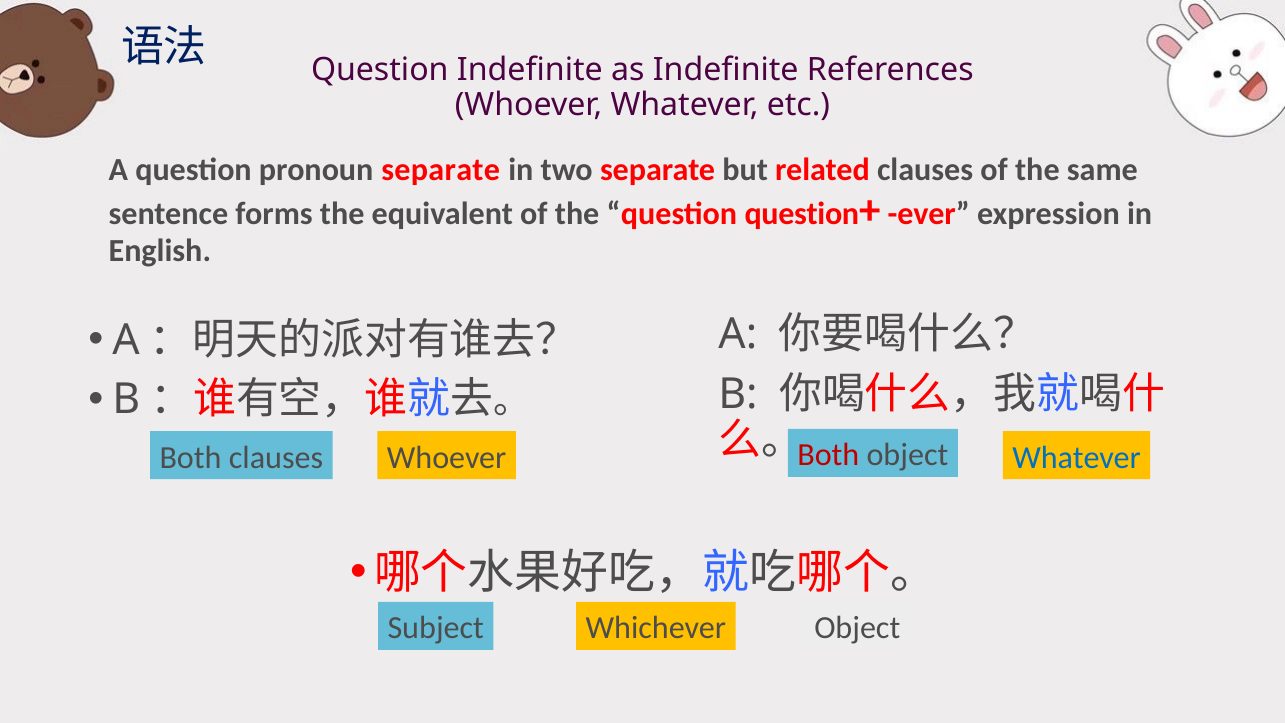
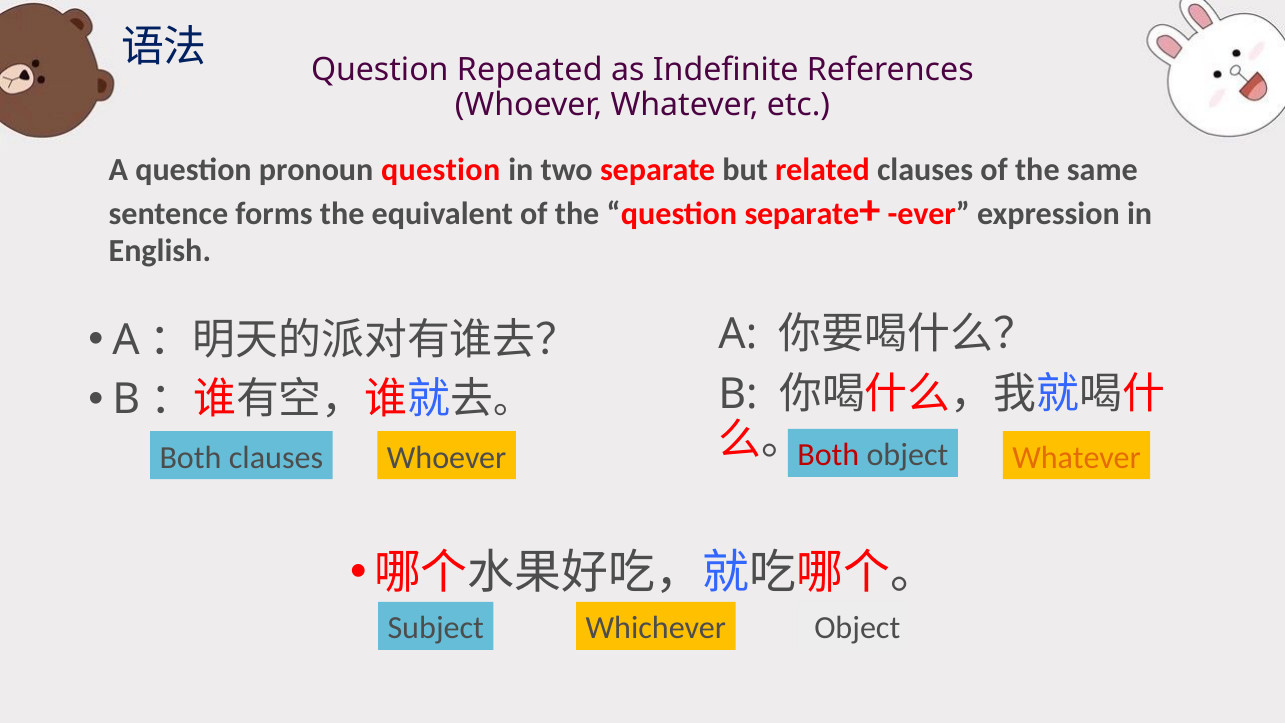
Question Indefinite: Indefinite -> Repeated (530, 70)
pronoun separate: separate -> question (441, 170)
question question: question -> separate (802, 214)
Whatever colour: blue -> orange (1077, 457)
